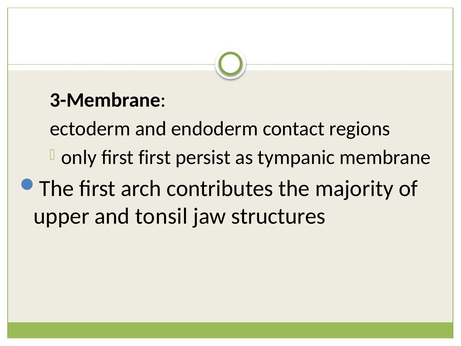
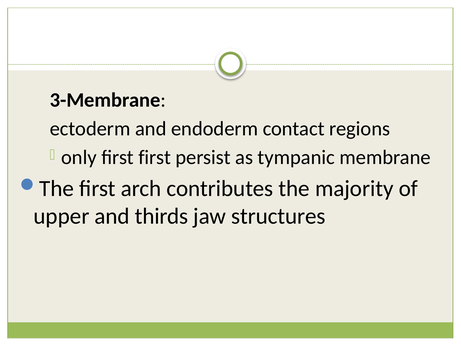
tonsil: tonsil -> thirds (162, 216)
